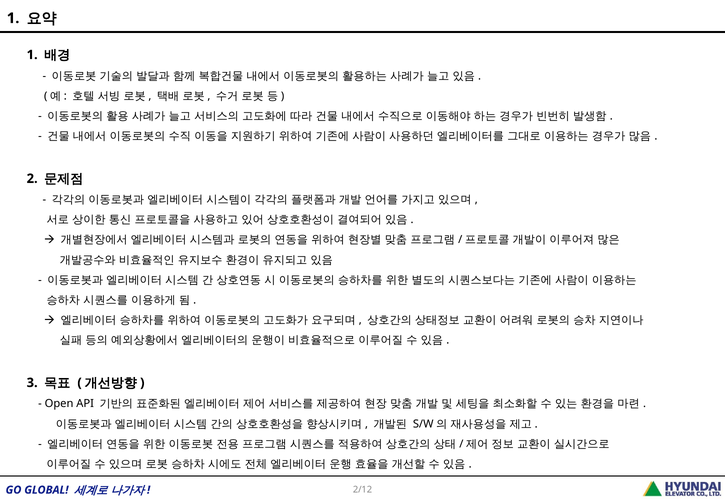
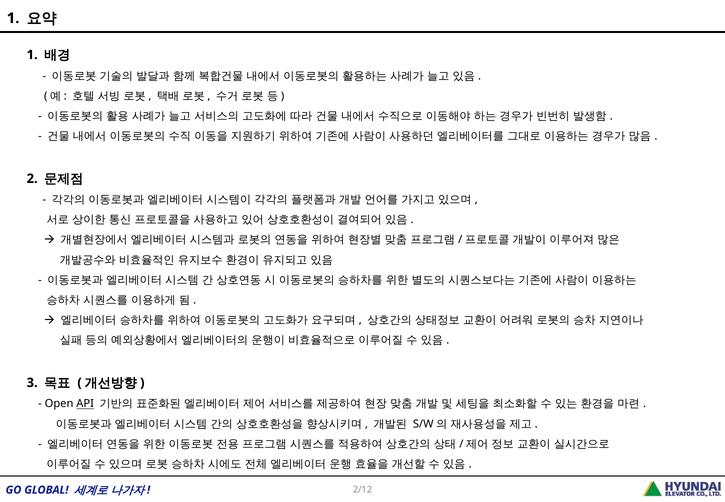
API underline: none -> present (85, 404)
